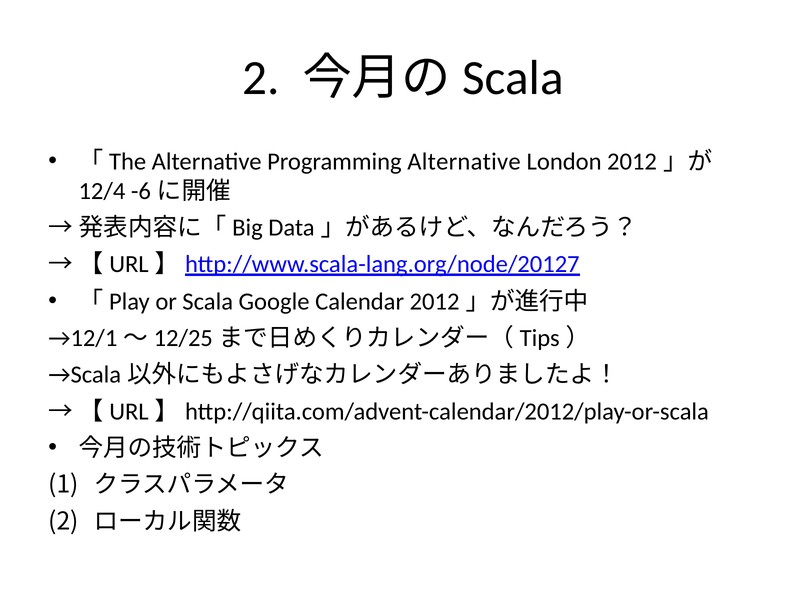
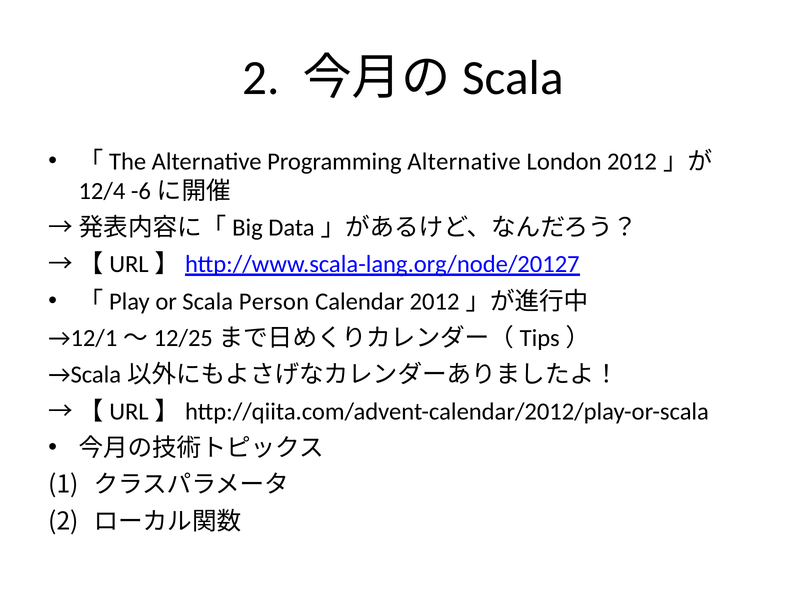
Google: Google -> Person (274, 302)
